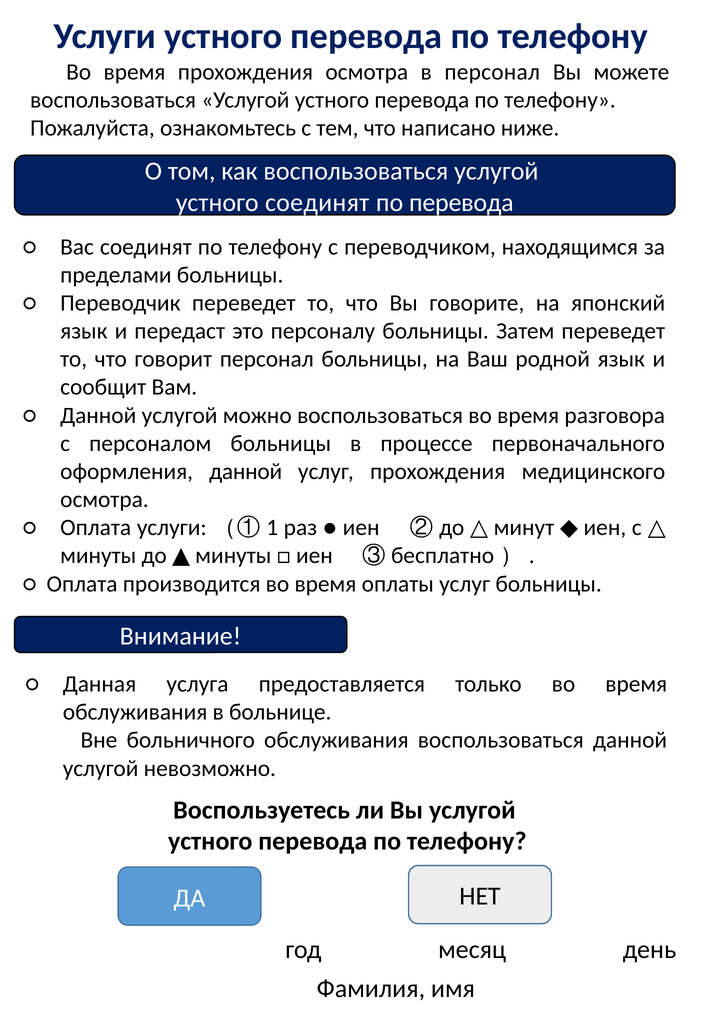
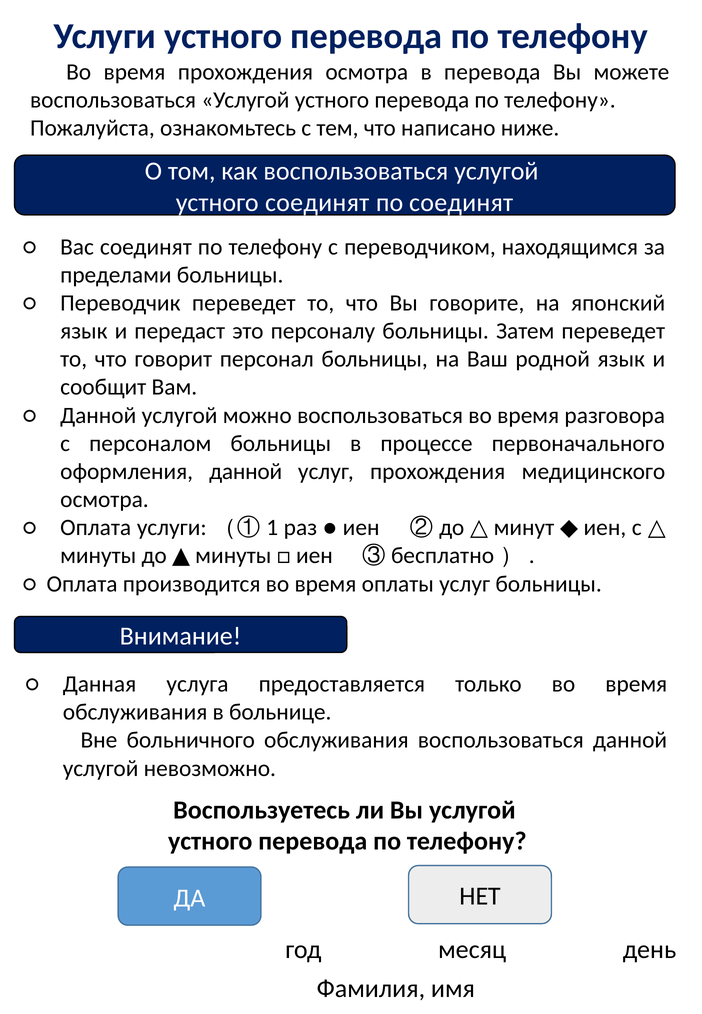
в персонал: персонал -> перевода (492, 72)
по перевода: перевода -> соединят (461, 202)
